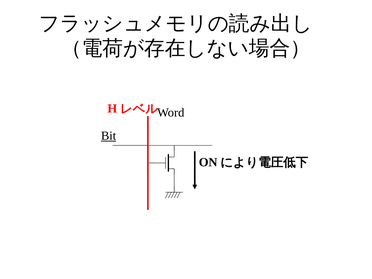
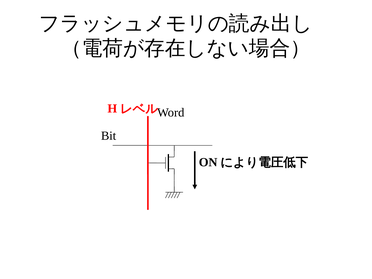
Bit underline: present -> none (109, 136)
